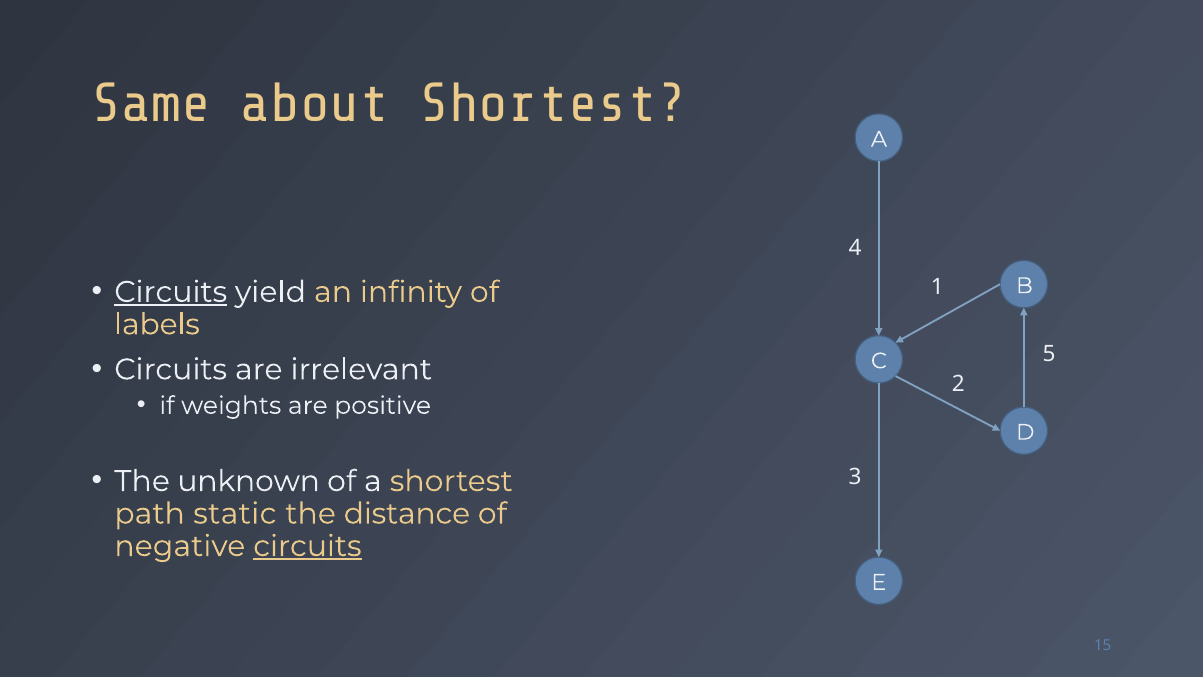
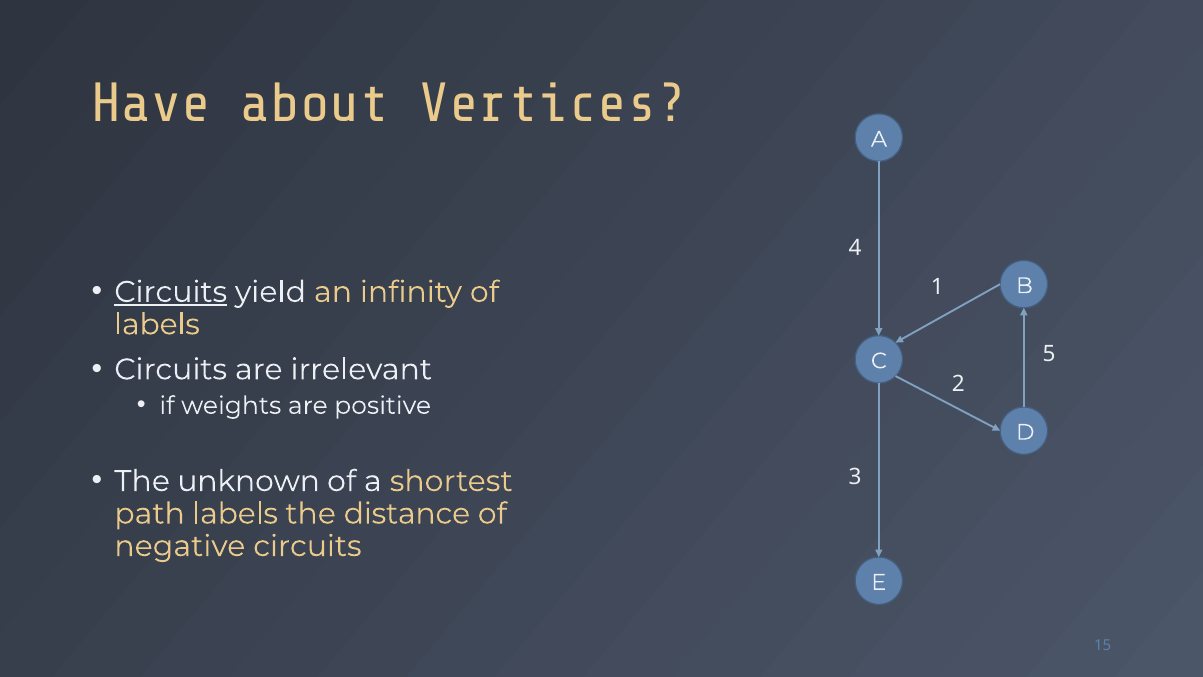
Same: Same -> Have (151, 104)
about Shortest: Shortest -> Vertices (553, 104)
path static: static -> labels (235, 513)
circuits underline: present -> none (307, 546)
